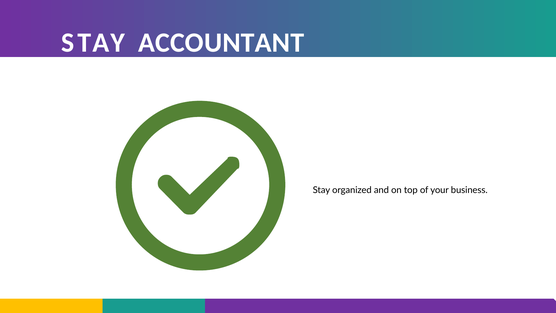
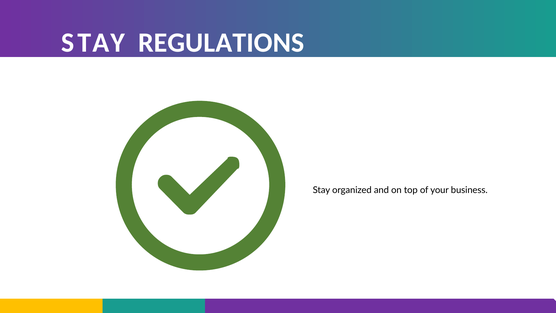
ACCOUNTANT: ACCOUNTANT -> REGULATIONS (221, 43)
